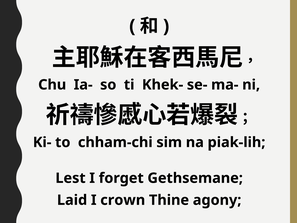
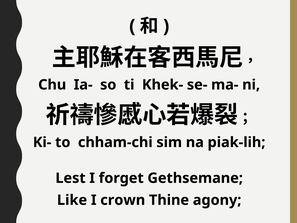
Laid: Laid -> Like (72, 200)
